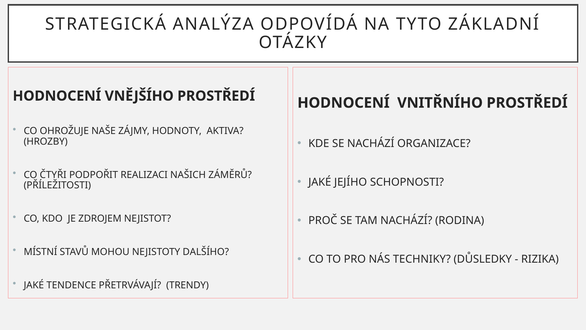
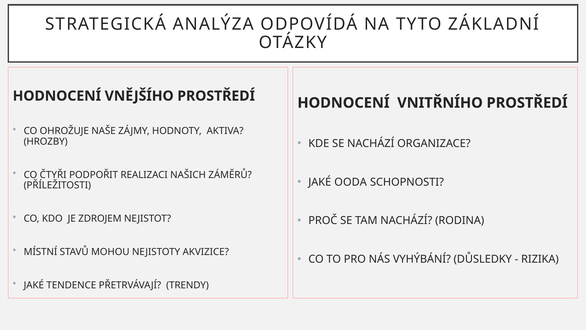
JEJÍHO: JEJÍHO -> OODA (351, 182)
DALŠÍHO: DALŠÍHO -> AKVIZICE (206, 252)
TECHNIKY: TECHNIKY -> VYHÝBÁNÍ (422, 259)
